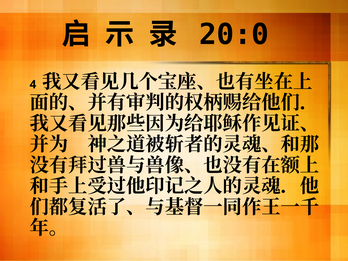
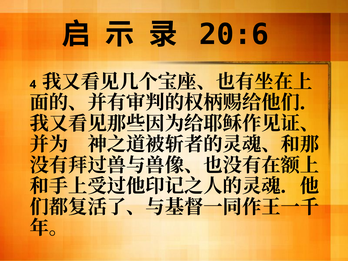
20:0: 20:0 -> 20:6 (234, 35)
